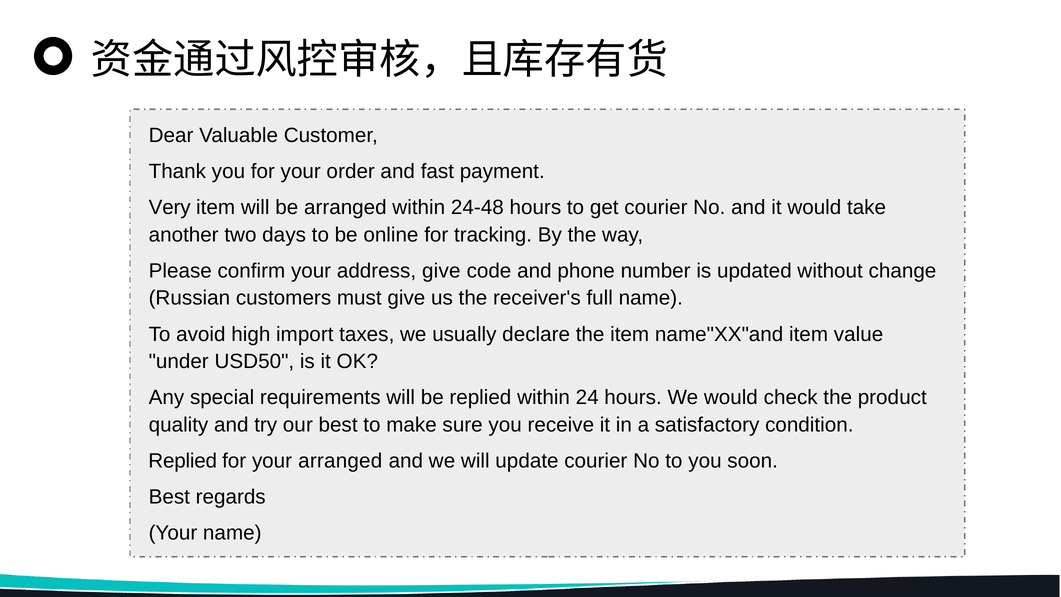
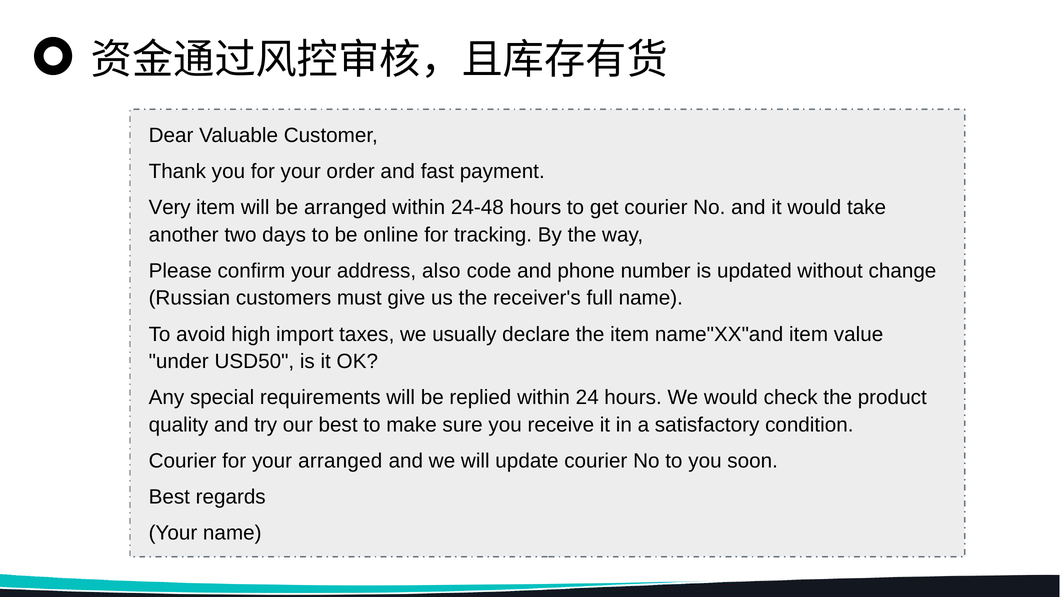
address give: give -> also (441, 271)
Replied: Replied -> Courier (183, 461)
